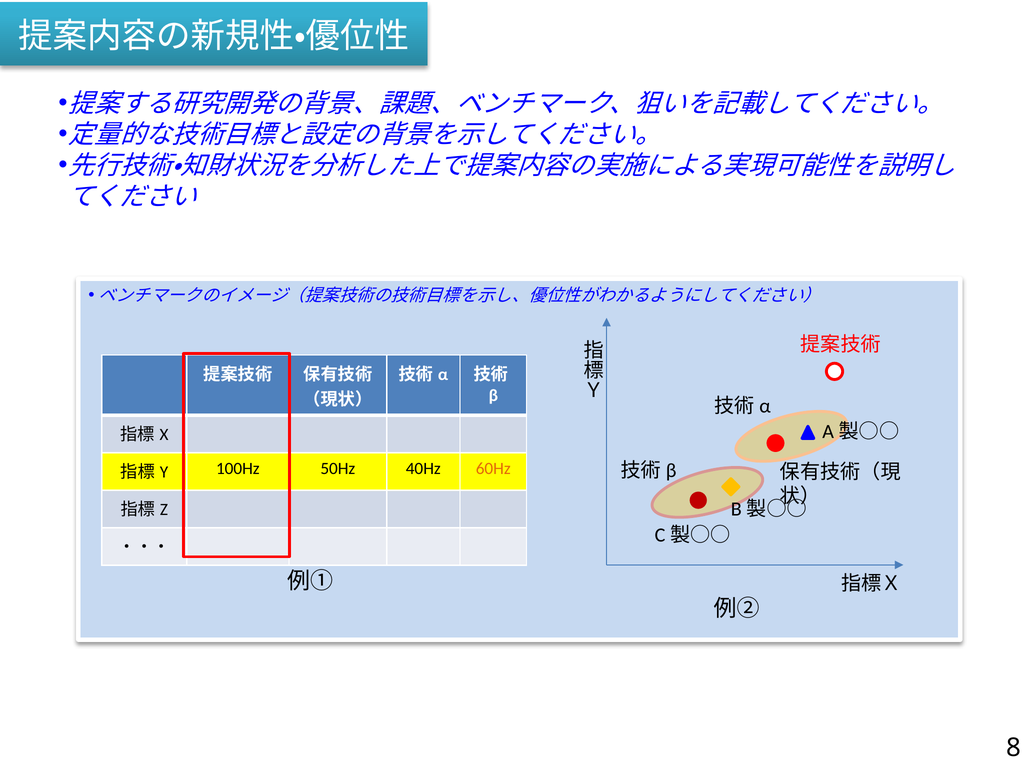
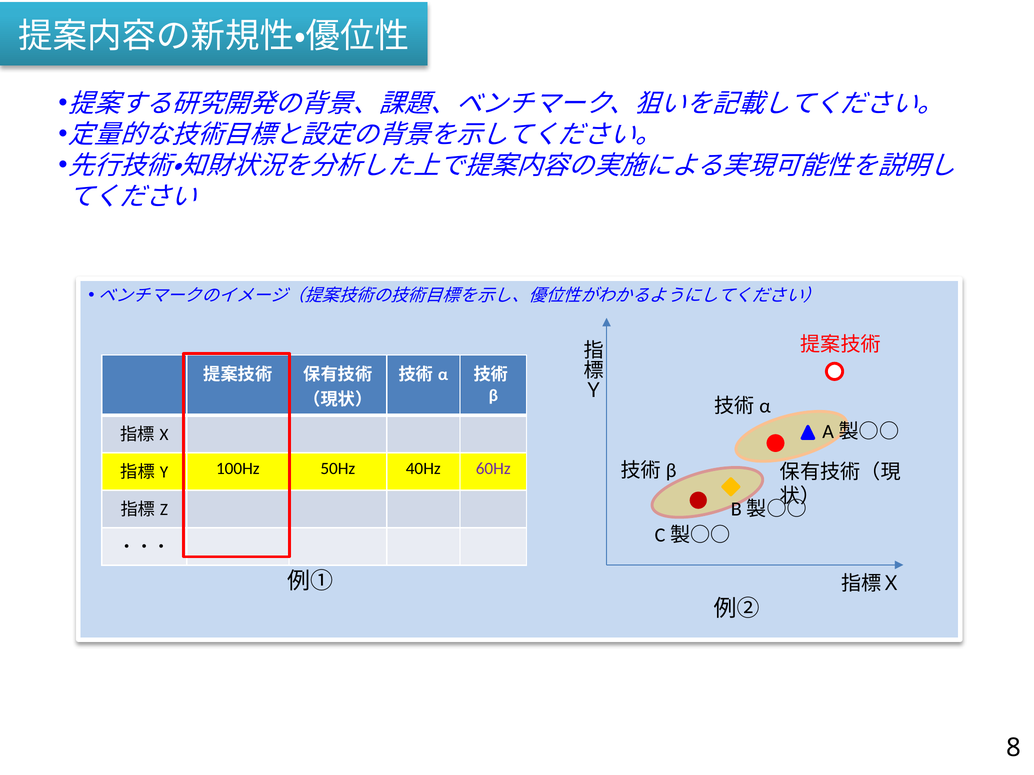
60Hz colour: orange -> purple (493, 469)
